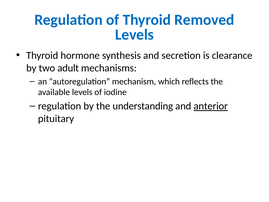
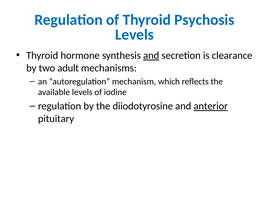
Removed: Removed -> Psychosis (204, 20)
and underline: none -> present (151, 55)
understanding: understanding -> diiodotyrosine (143, 106)
